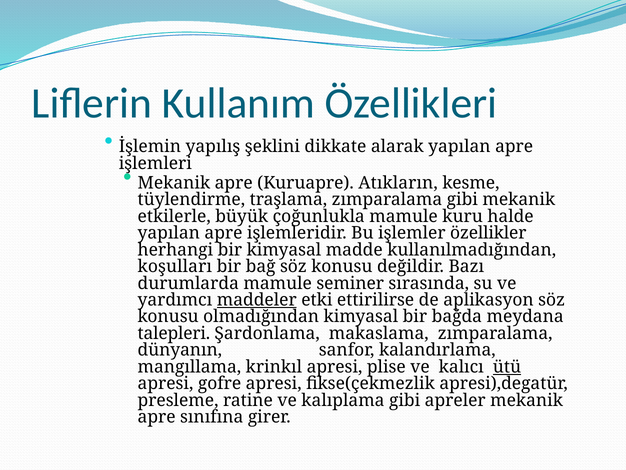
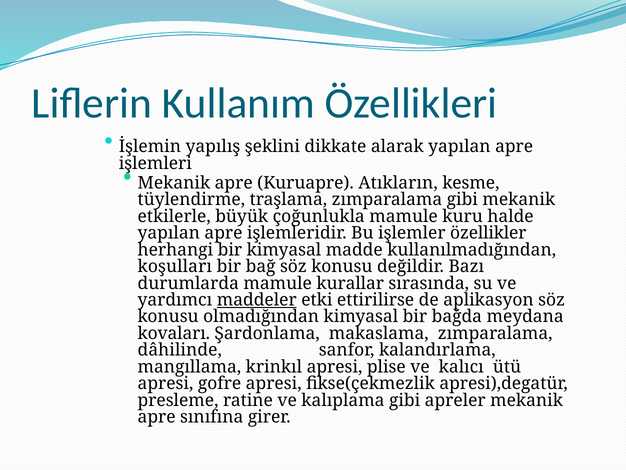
seminer: seminer -> kurallar (350, 283)
talepleri: talepleri -> kovaları (174, 333)
dünyanın: dünyanın -> dâhilinde (180, 350)
ütü underline: present -> none (507, 367)
